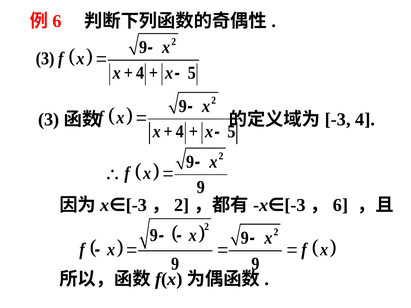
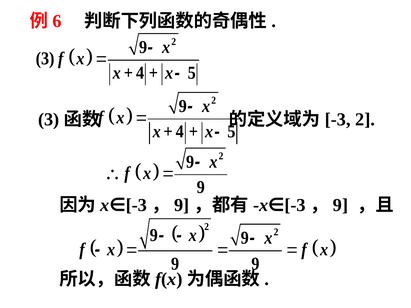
4: 4 -> 2 (365, 119)
2: 2 -> 9 (182, 205)
6: 6 -> 9 (341, 205)
